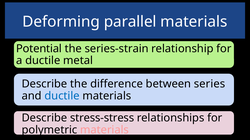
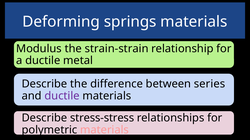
parallel: parallel -> springs (130, 22)
Potential: Potential -> Modulus (39, 49)
series-strain: series-strain -> strain-strain (117, 49)
ductile colour: blue -> purple (62, 96)
